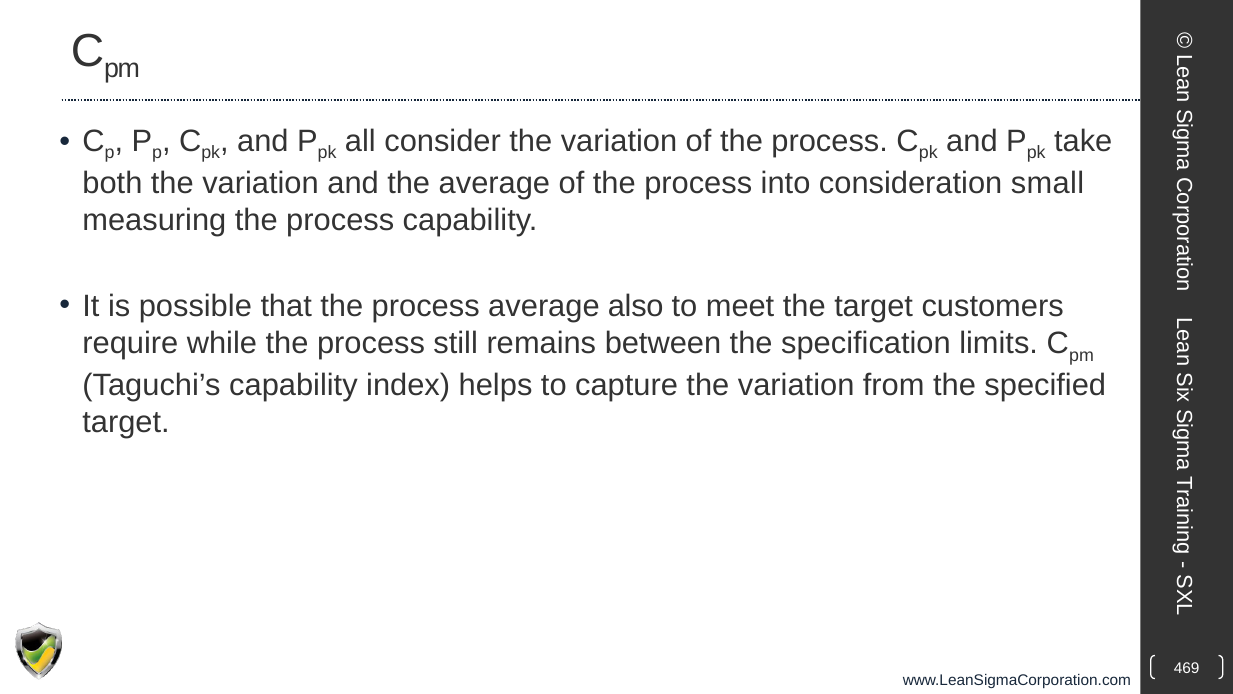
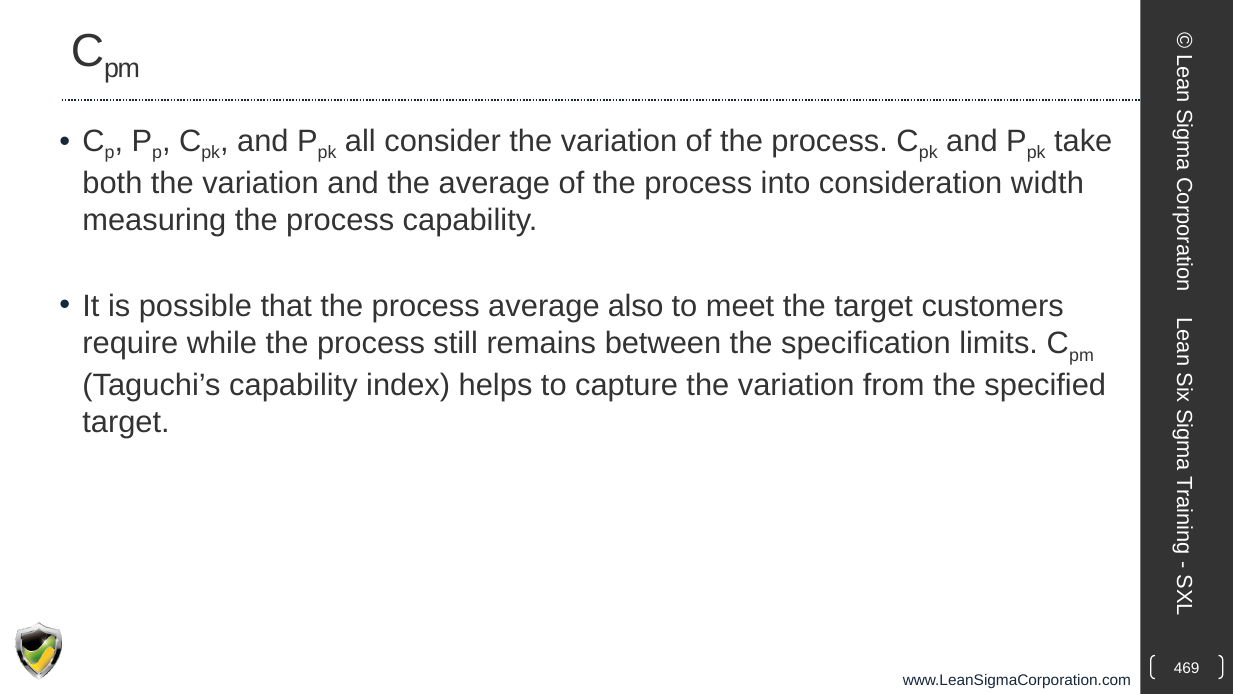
small: small -> width (1048, 183)
